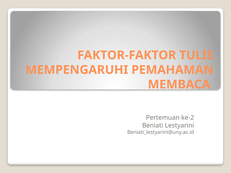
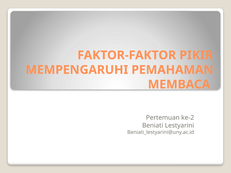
TULIS: TULIS -> PIKIR (196, 55)
